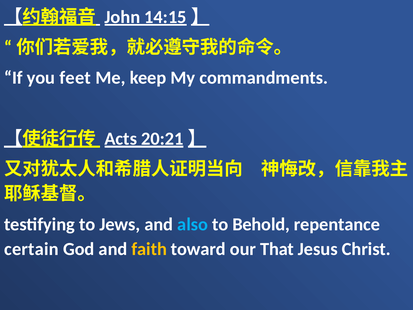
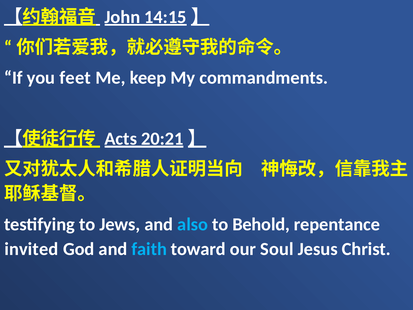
certain: certain -> invited (31, 249)
faith colour: yellow -> light blue (149, 249)
That: That -> Soul (277, 249)
